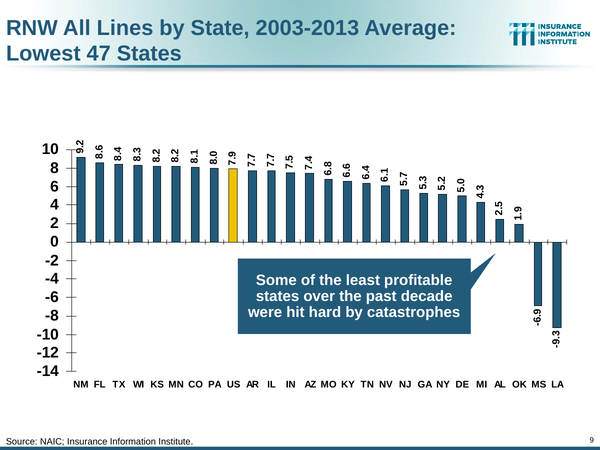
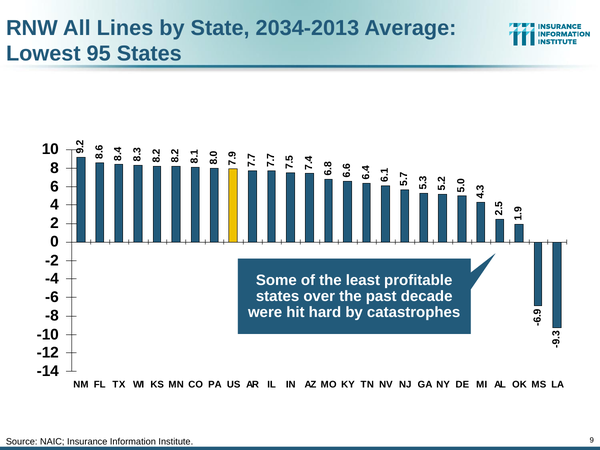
2003-2013: 2003-2013 -> 2034-2013 (307, 28)
47: 47 -> 95 (99, 54)
